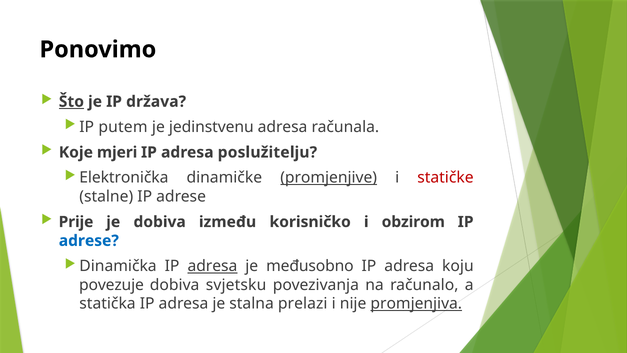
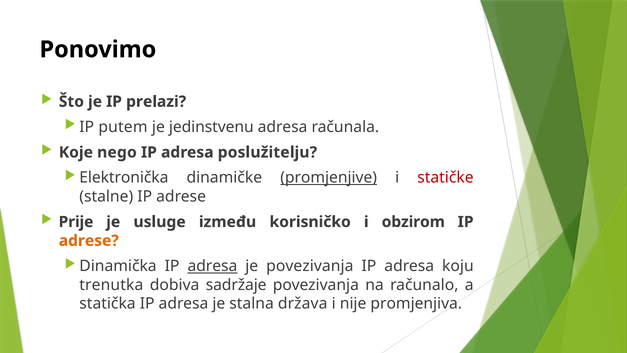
Što underline: present -> none (71, 102)
država: država -> prelazi (156, 102)
mjeri: mjeri -> nego (117, 152)
je dobiva: dobiva -> usluge (160, 222)
adrese colour: blue -> orange (89, 241)
je međusobno: međusobno -> povezivanja (310, 266)
povezuje: povezuje -> trenutka (111, 285)
svjetsku: svjetsku -> sadržaje (236, 285)
prelazi: prelazi -> država (303, 303)
promjenjiva underline: present -> none (416, 303)
